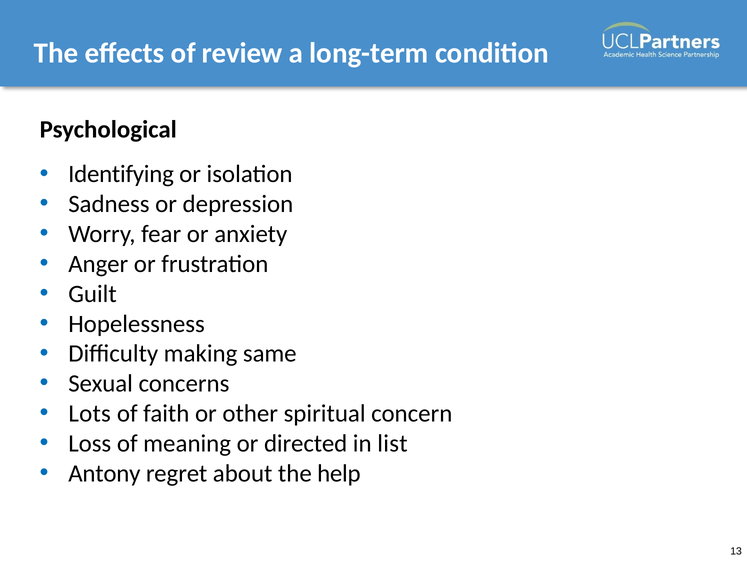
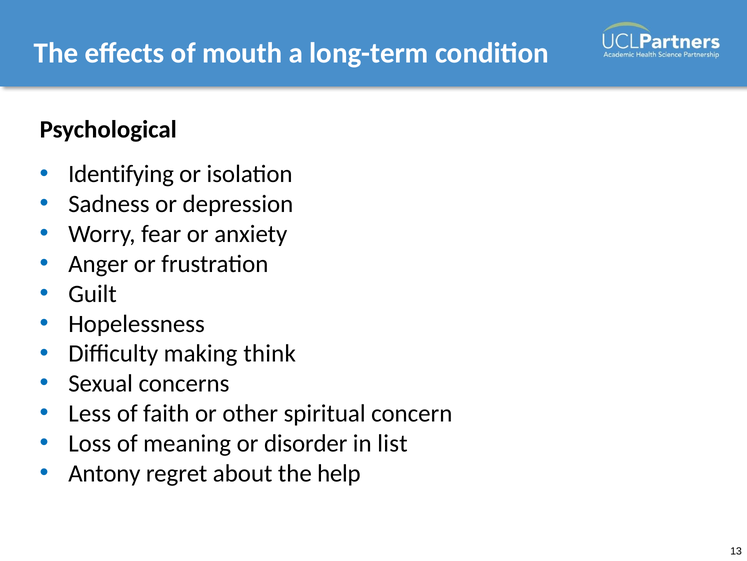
review: review -> mouth (242, 53)
same: same -> think (270, 353)
Lots: Lots -> Less (90, 413)
directed: directed -> disorder (306, 443)
